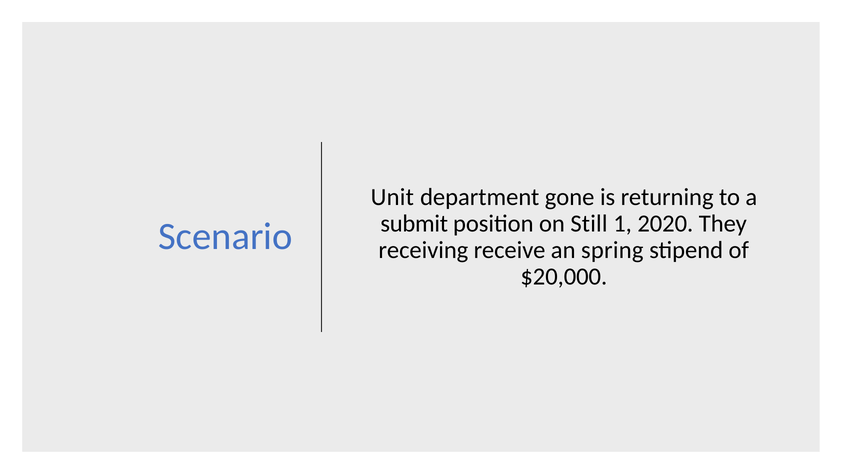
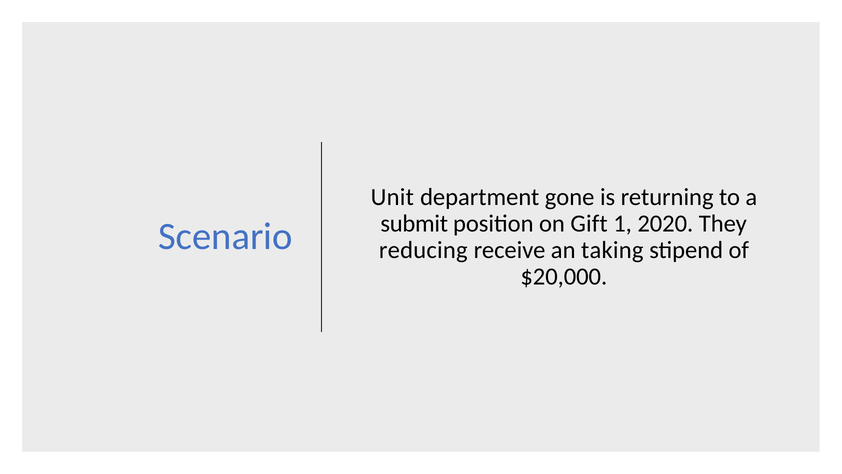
Still: Still -> Gift (589, 223)
receiving: receiving -> reducing (423, 250)
spring: spring -> taking (612, 250)
